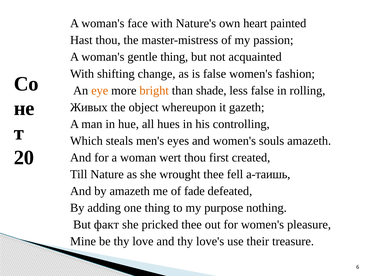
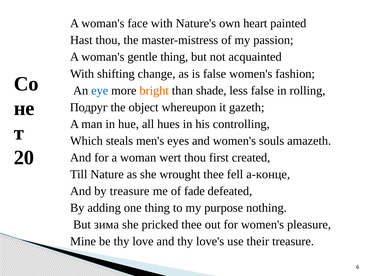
eye colour: orange -> blue (100, 90)
Живых: Живых -> Подруг (89, 107)
a-таишь: a-таишь -> a-конце (268, 174)
by amazeth: amazeth -> treasure (130, 191)
факт: факт -> зима (106, 225)
